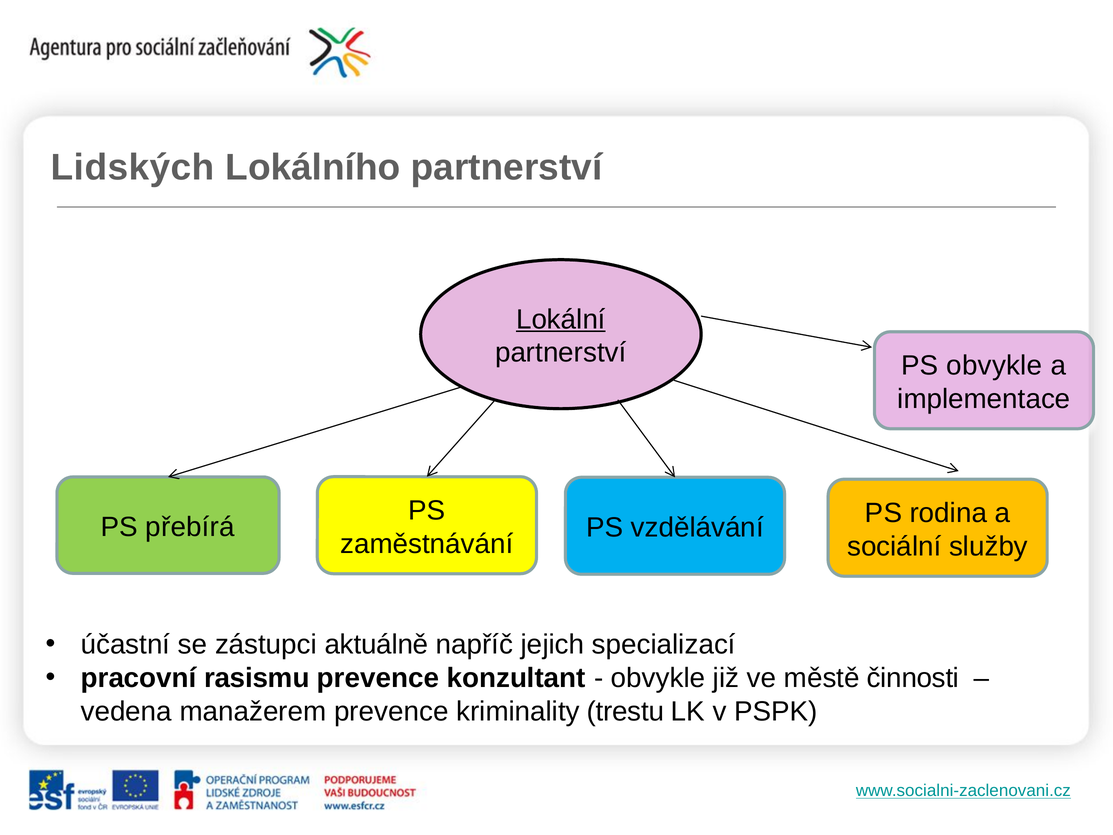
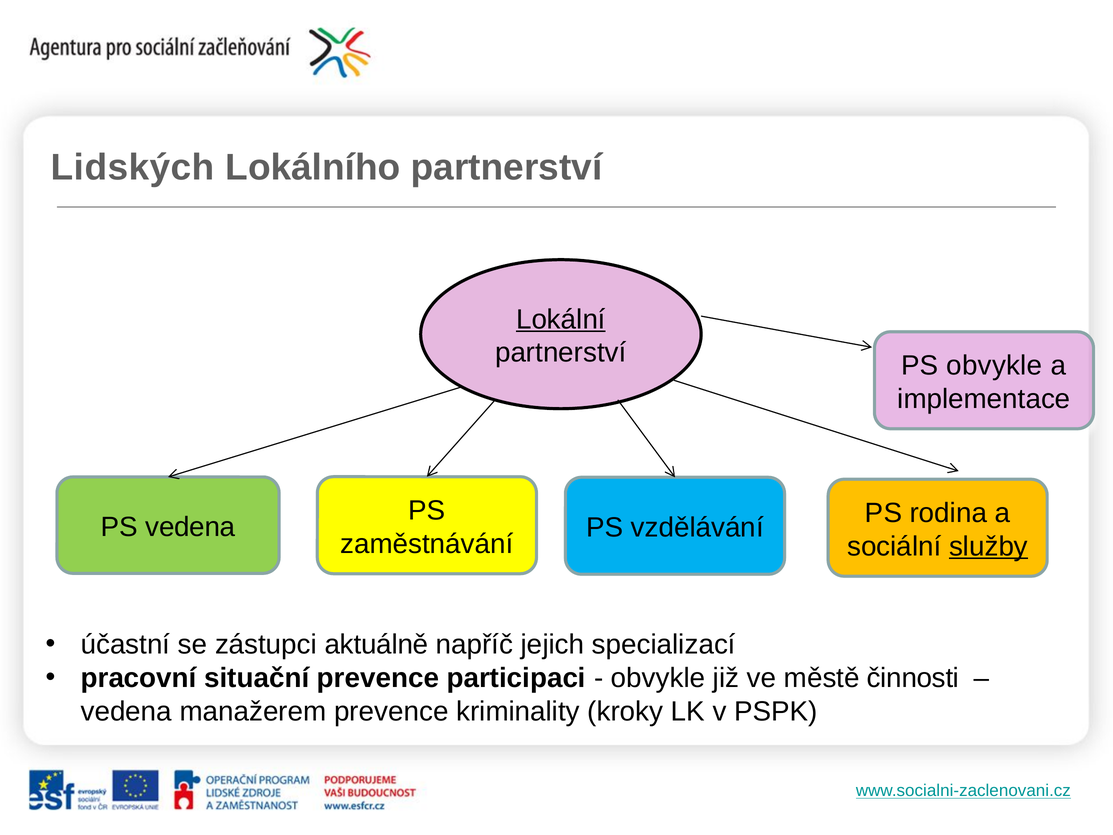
PS přebírá: přebírá -> vedena (190, 527)
služby underline: none -> present (988, 546)
rasismu: rasismu -> situační (257, 678)
konzultant: konzultant -> participaci (516, 678)
trestu: trestu -> kroky (625, 711)
